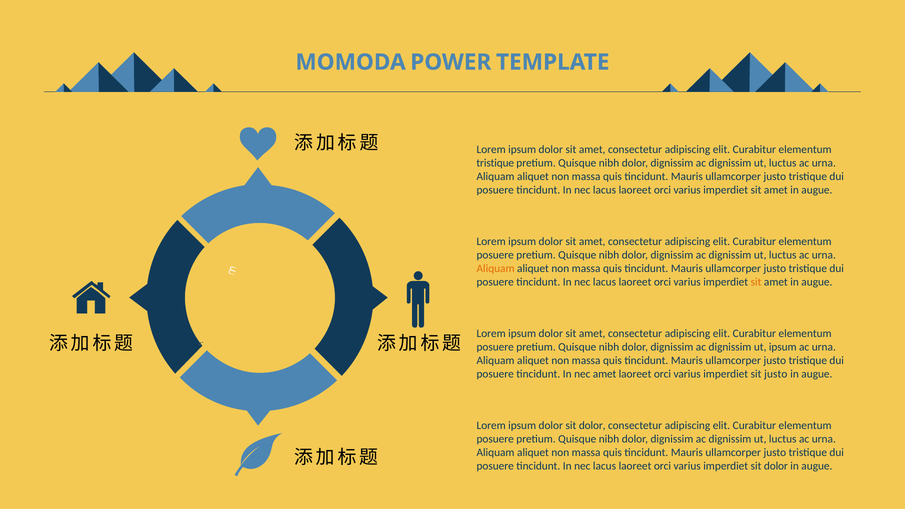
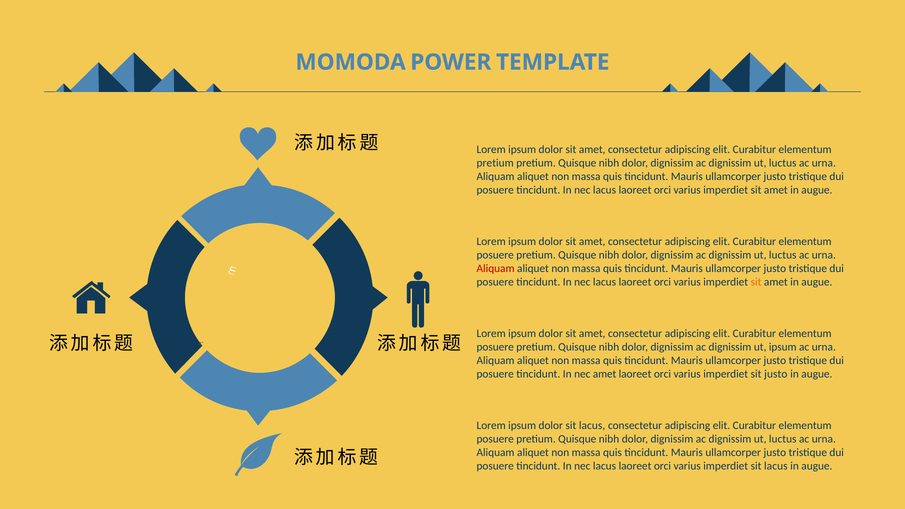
tristique: tristique -> pretium (495, 163)
Aliquam colour: orange -> red (496, 269)
dolor sit dolor: dolor -> lacus (592, 425)
imperdiet sit dolor: dolor -> lacus (776, 466)
